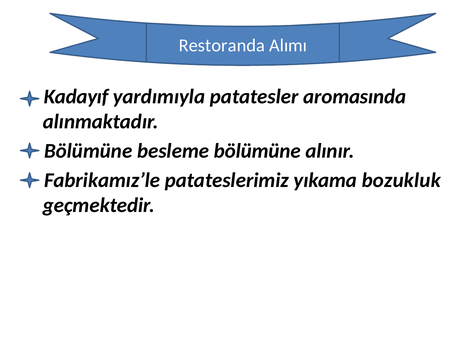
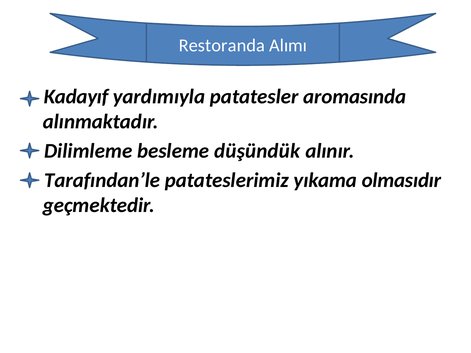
Bölümüne: Bölümüne -> Dilimleme (88, 151)
besleme bölümüne: bölümüne -> düşündük (257, 151)
Fabrikamız’le: Fabrikamız’le -> Tarafından’le (102, 180)
bozukluk: bozukluk -> olmasıdır (401, 180)
